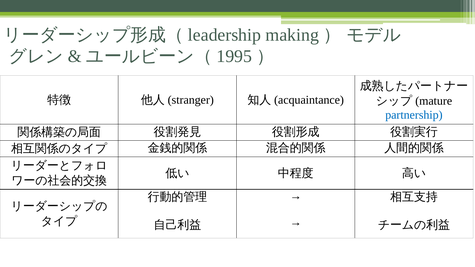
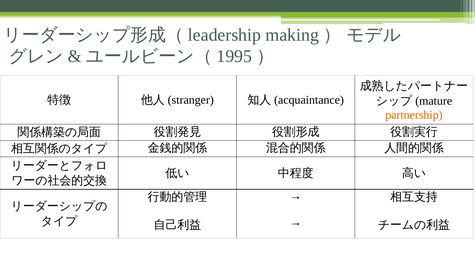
partnership colour: blue -> orange (414, 115)
